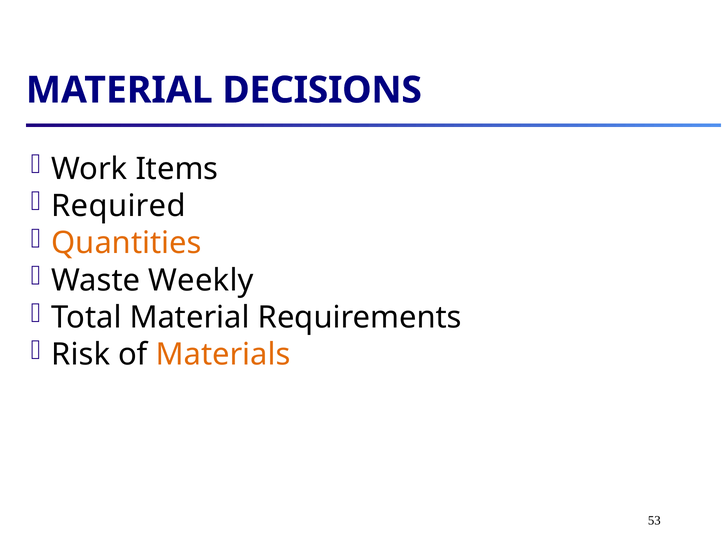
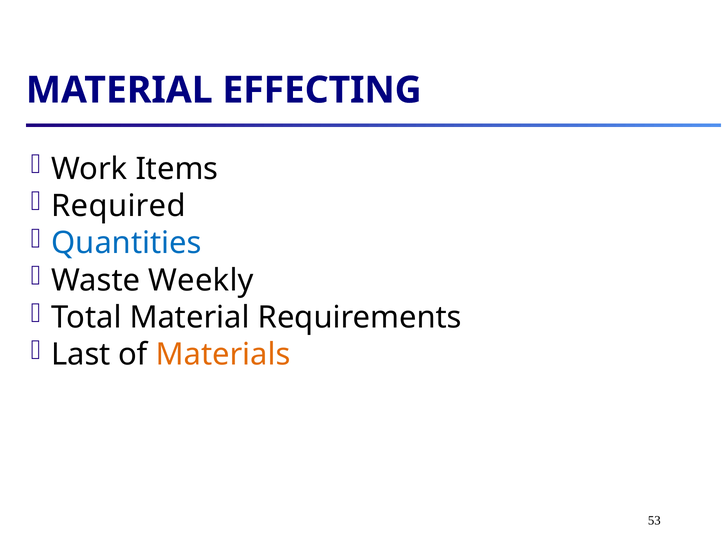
DECISIONS: DECISIONS -> EFFECTING (322, 90)
Quantities colour: orange -> blue (126, 243)
Risk: Risk -> Last (81, 355)
